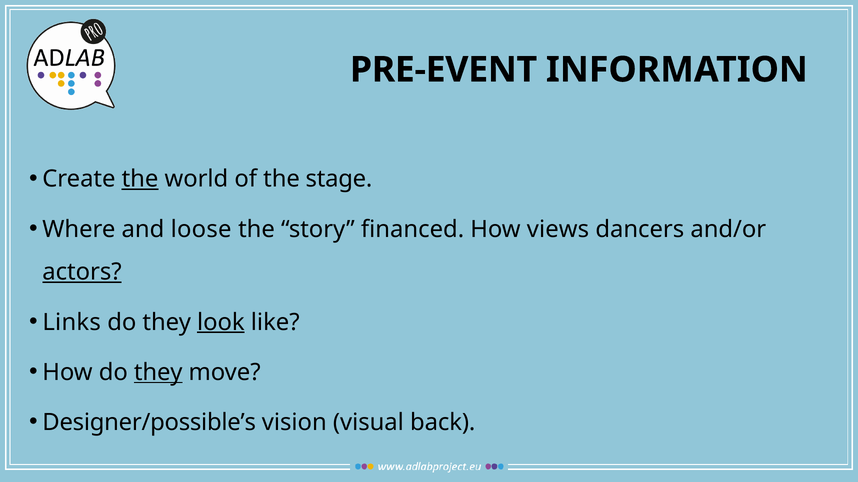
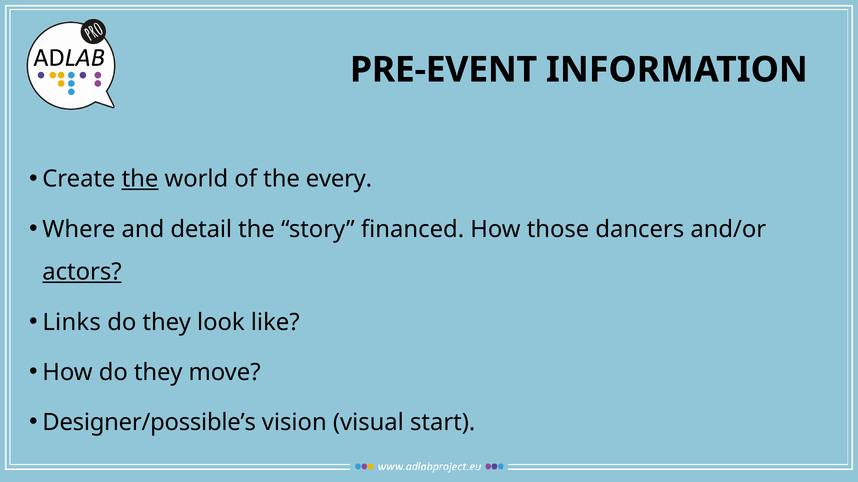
stage: stage -> every (339, 179)
loose: loose -> detail (201, 229)
views: views -> those (558, 229)
look underline: present -> none (221, 323)
they underline: present -> none (158, 373)
back: back -> start (443, 423)
